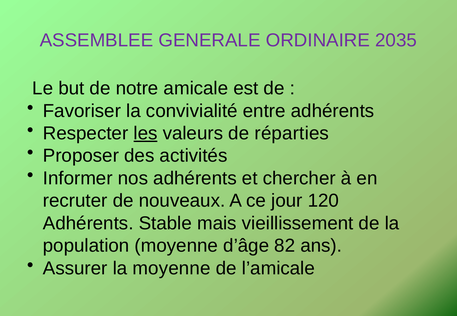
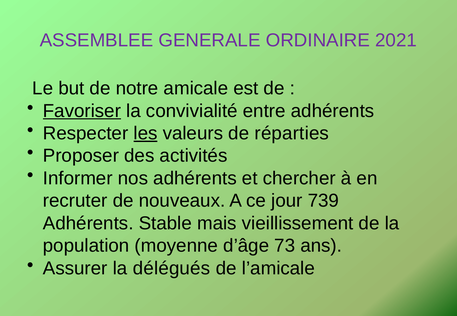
2035: 2035 -> 2021 (396, 40)
Favoriser underline: none -> present (82, 111)
120: 120 -> 739 (323, 201)
82: 82 -> 73 (285, 246)
la moyenne: moyenne -> délégués (172, 269)
